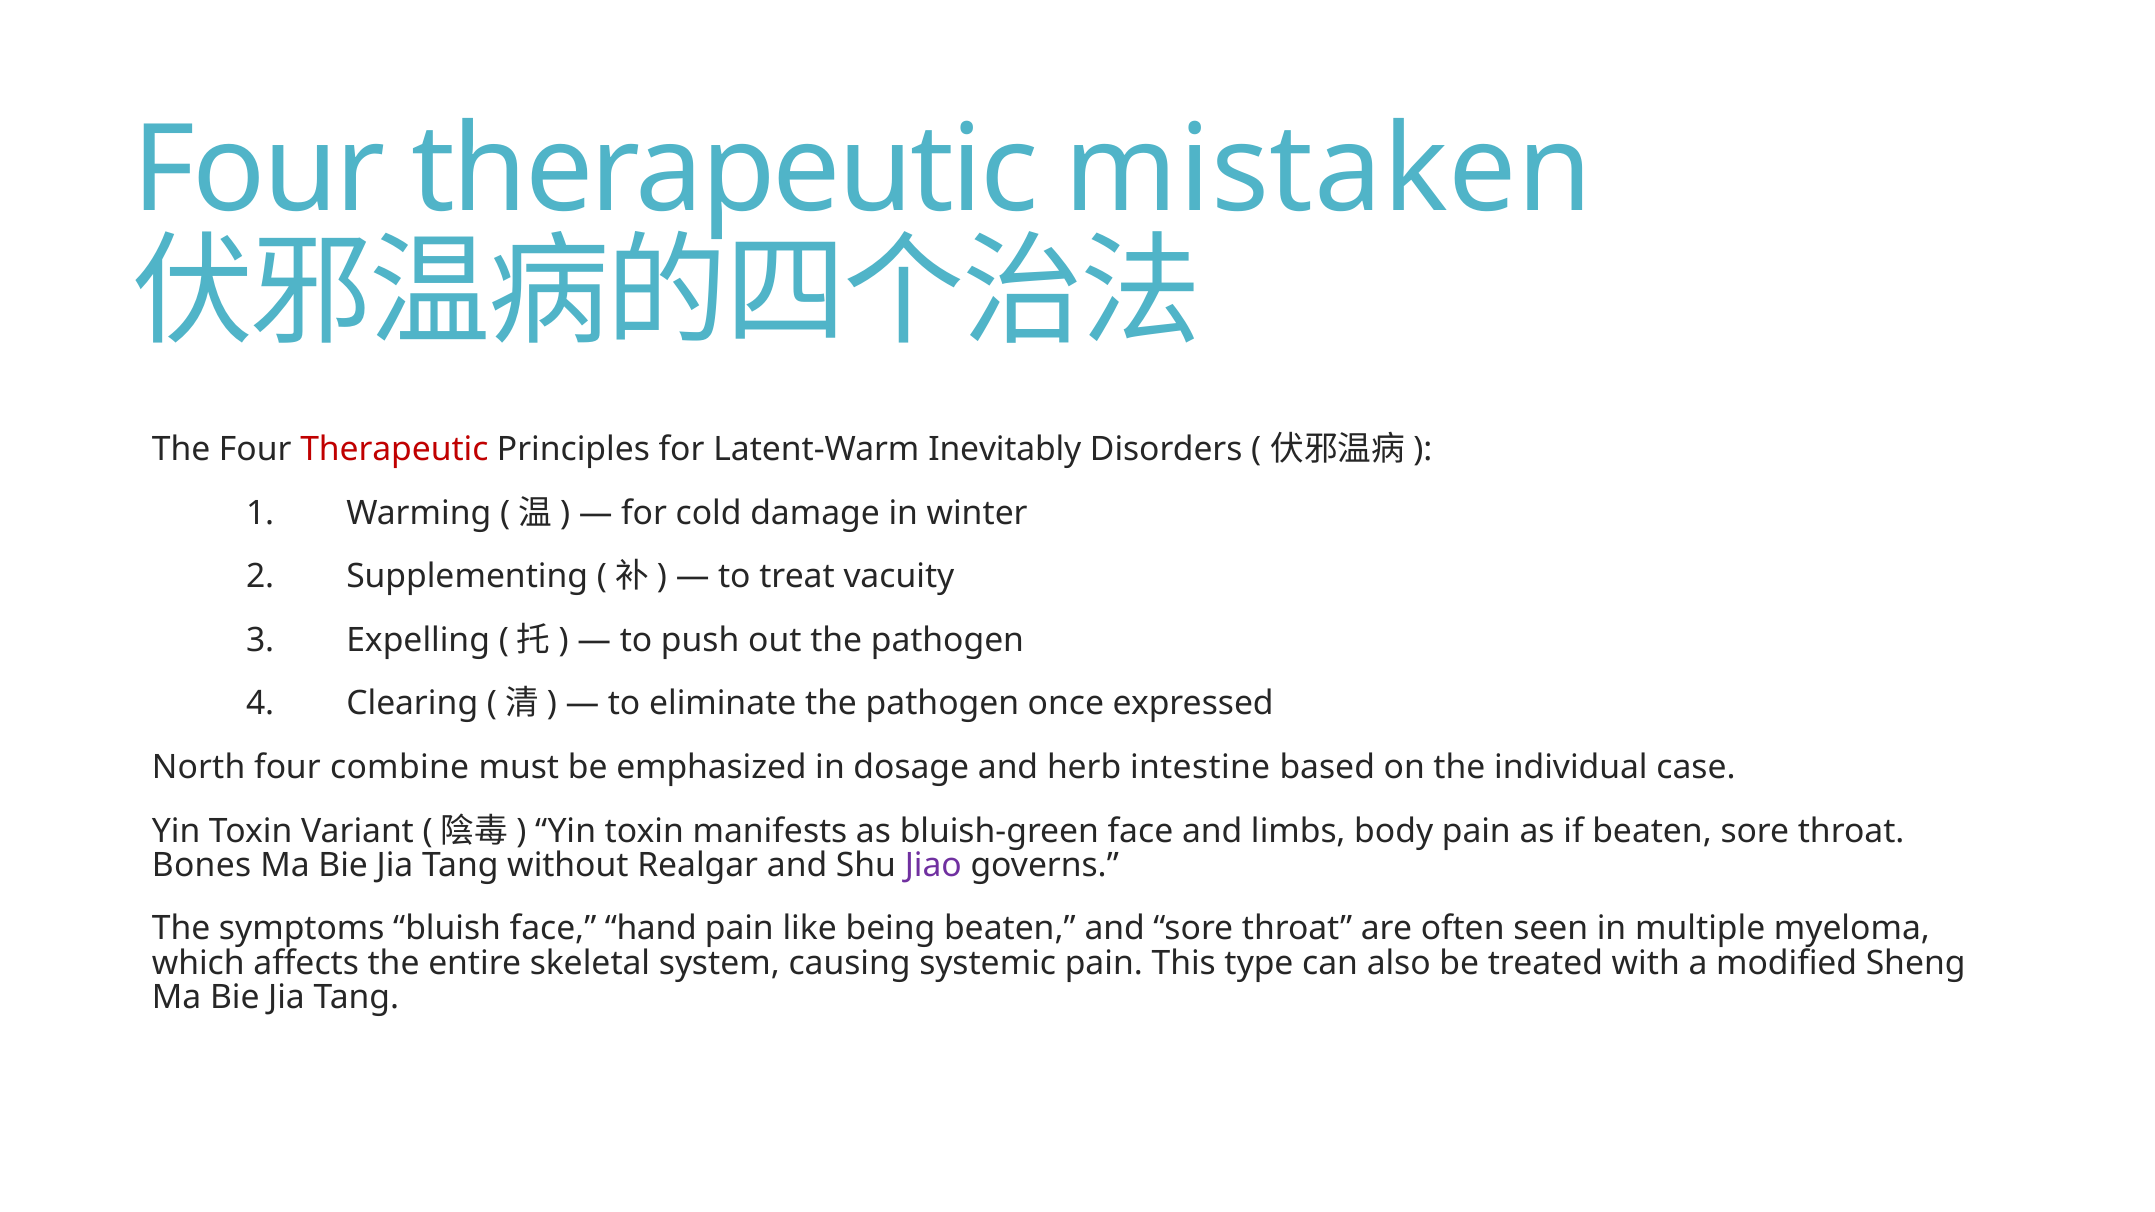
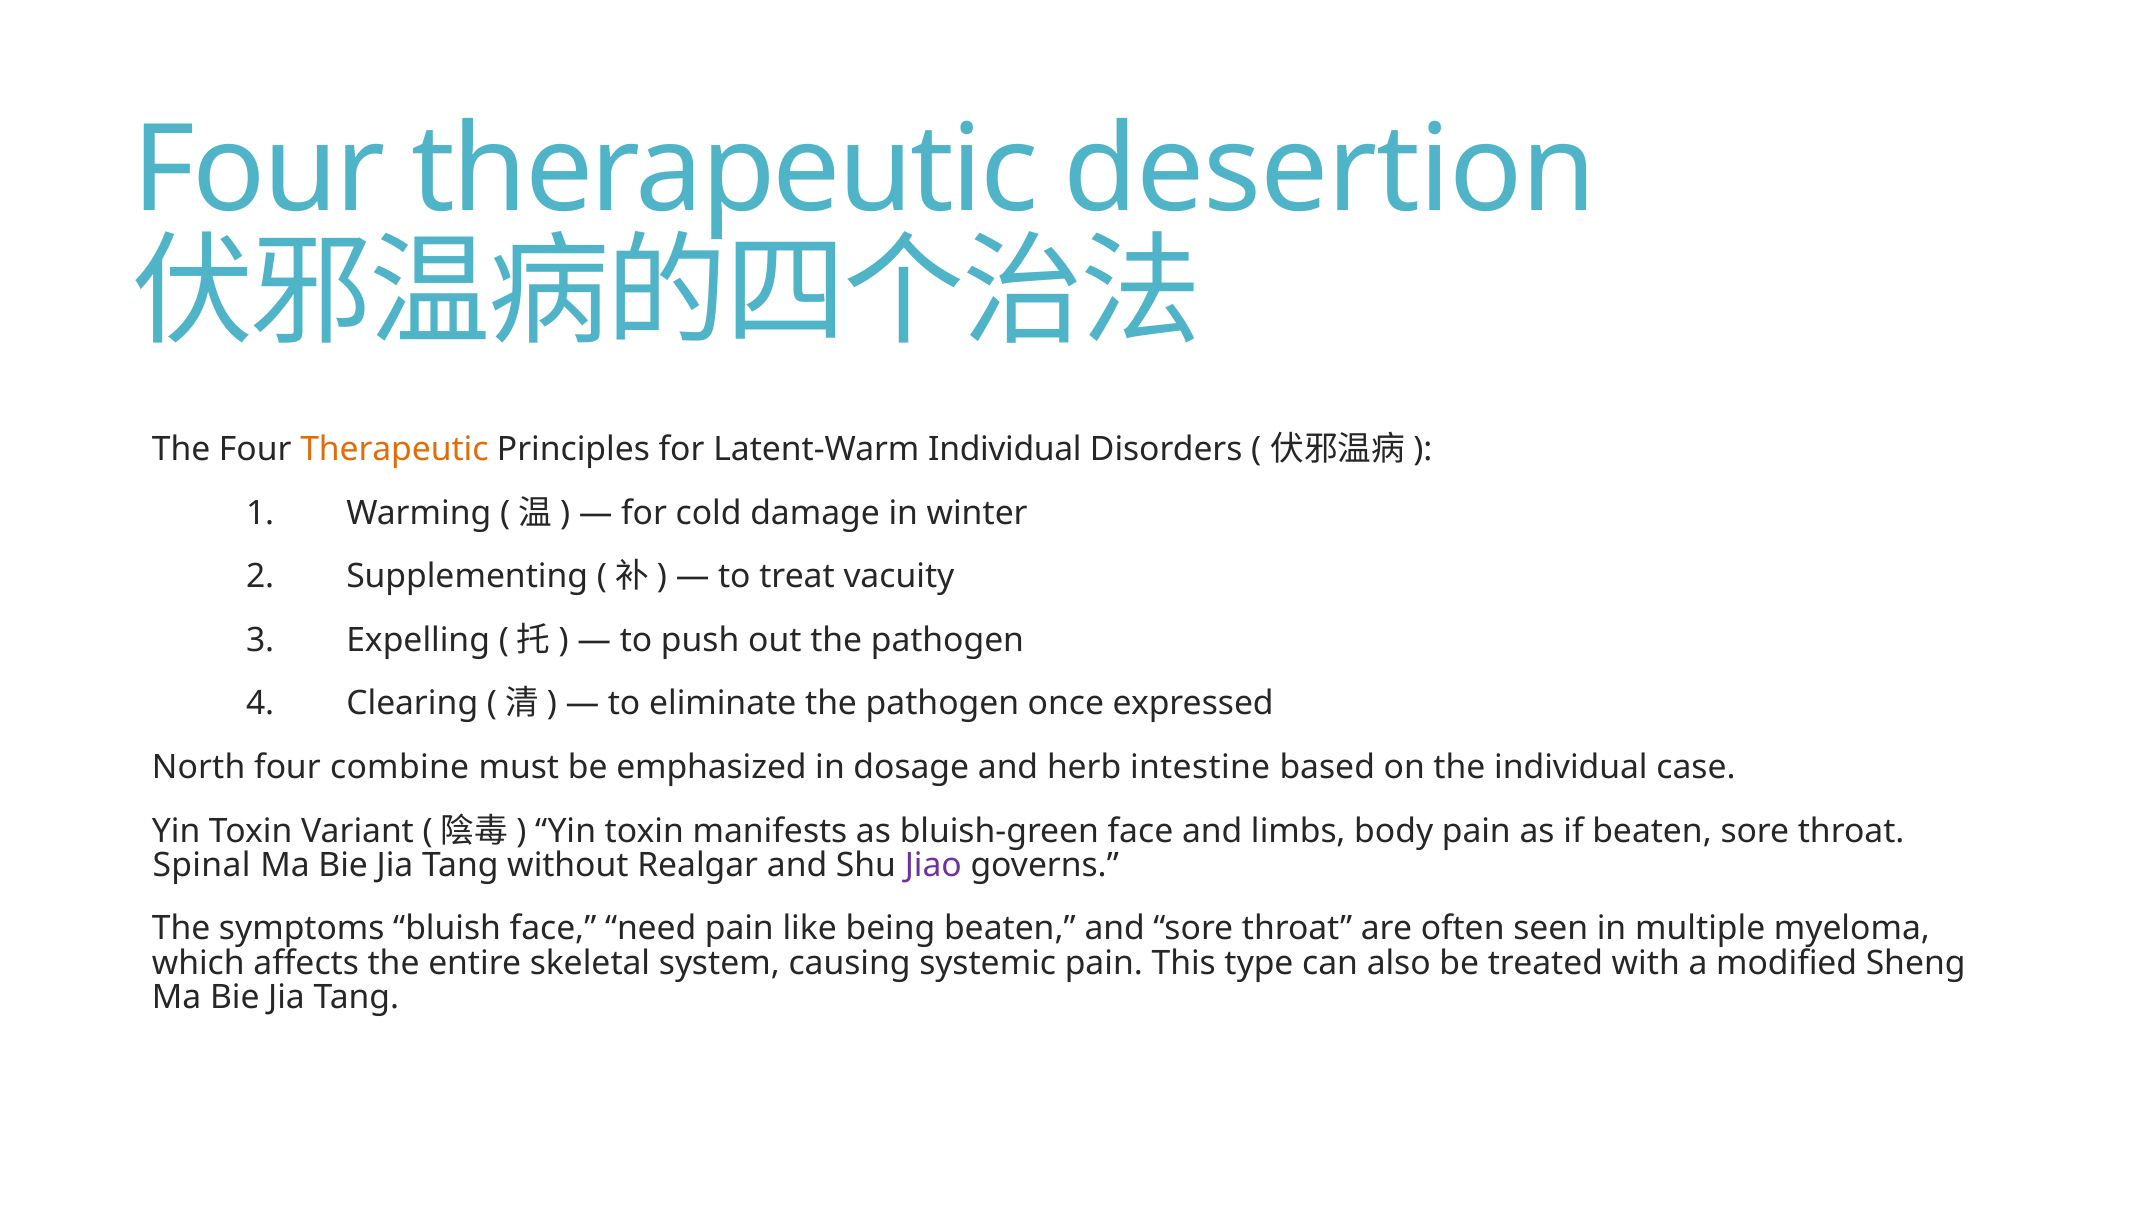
mistaken: mistaken -> desertion (1330, 170)
Therapeutic colour: red -> orange (394, 450)
Latent-Warm Inevitably: Inevitably -> Individual (1005, 450)
Bones: Bones -> Spinal (202, 865)
hand: hand -> need (651, 929)
